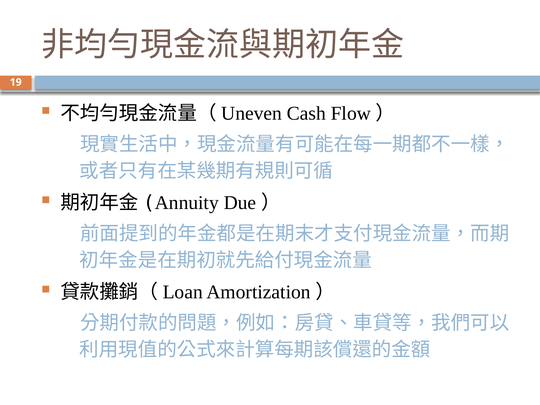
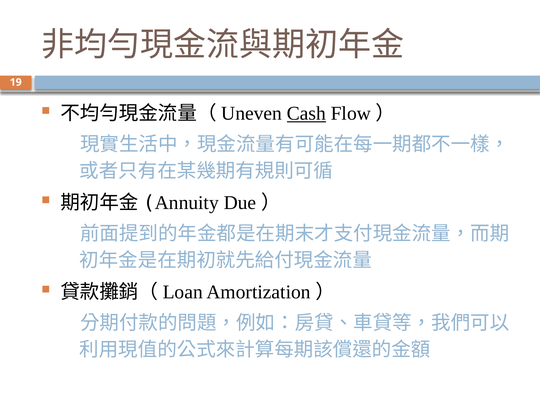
Cash underline: none -> present (306, 113)
